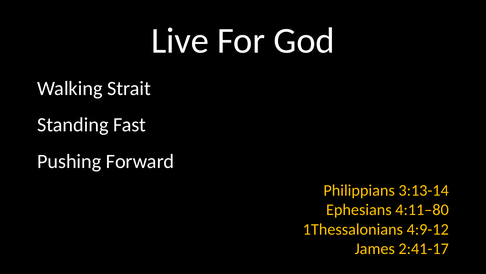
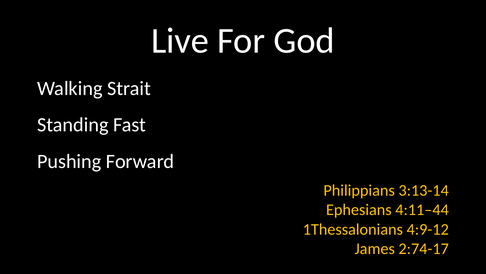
4:11–80: 4:11–80 -> 4:11–44 (422, 209)
2:41-17: 2:41-17 -> 2:74-17 (424, 248)
